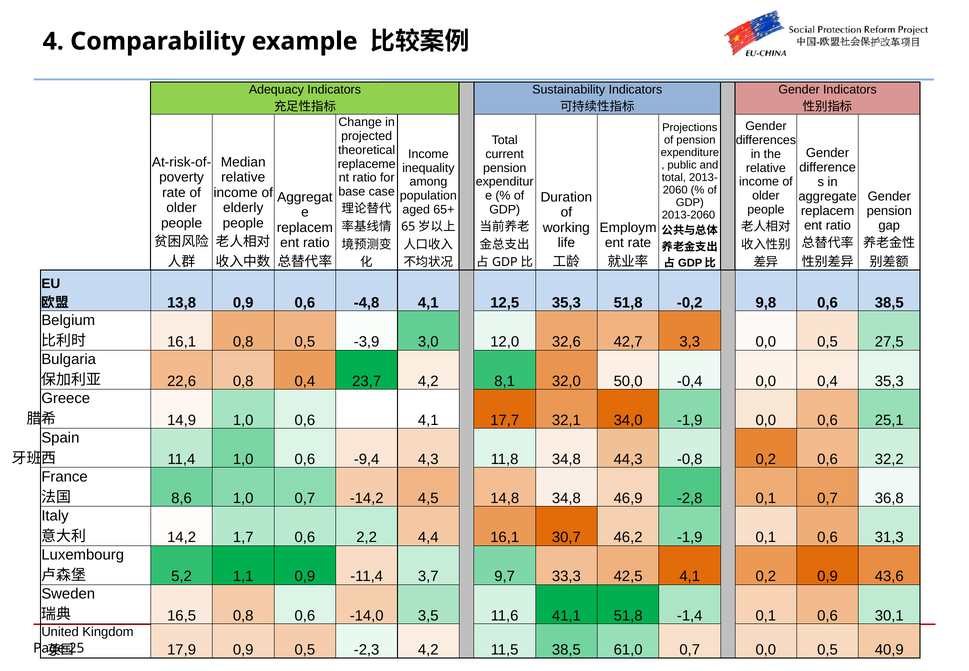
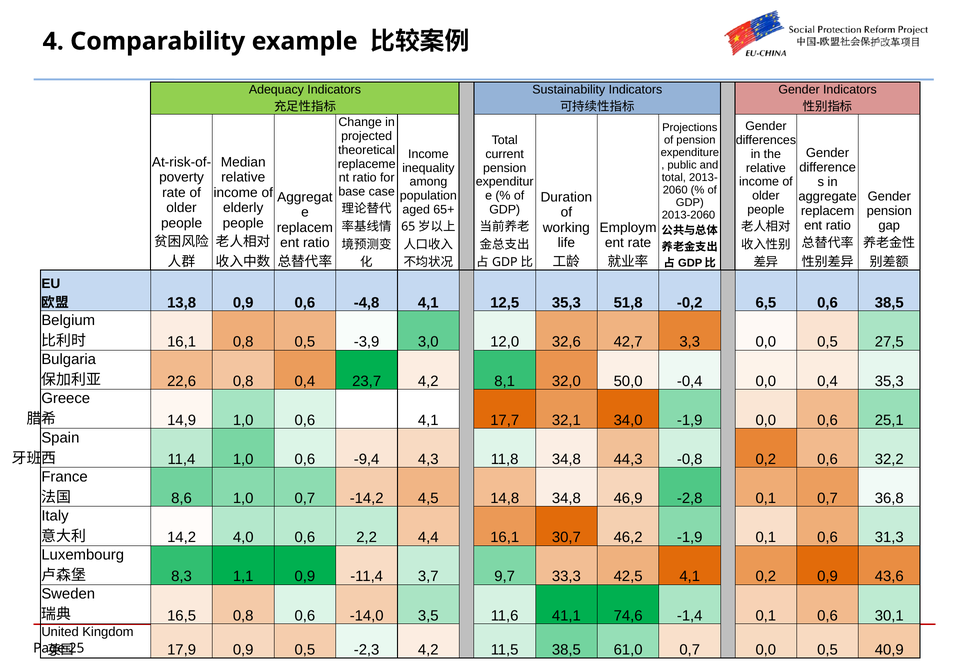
9,8: 9,8 -> 6,5 (766, 303)
1,7: 1,7 -> 4,0 (243, 537)
5,2: 5,2 -> 8,3 (182, 576)
41,1 51,8: 51,8 -> 74,6 (628, 616)
